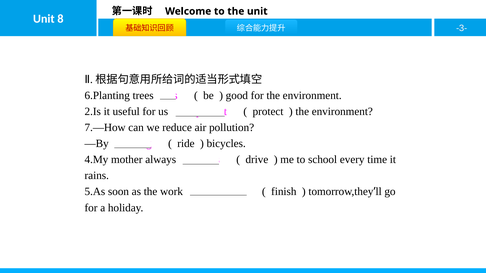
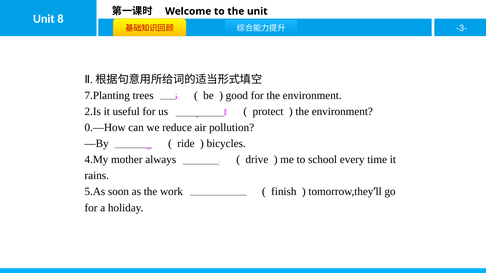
6.Planting: 6.Planting -> 7.Planting (107, 96)
7.—How: 7.—How -> 0.—How (105, 128)
